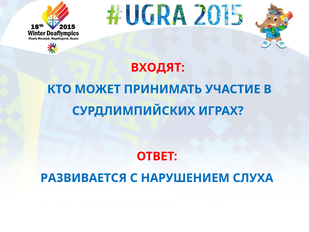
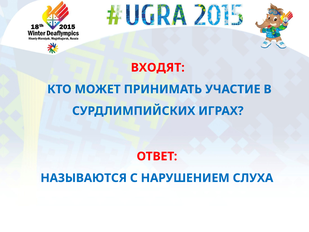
РАЗВИВАЕТСЯ: РАЗВИВАЕТСЯ -> НАЗЫВАЮТСЯ (84, 178)
